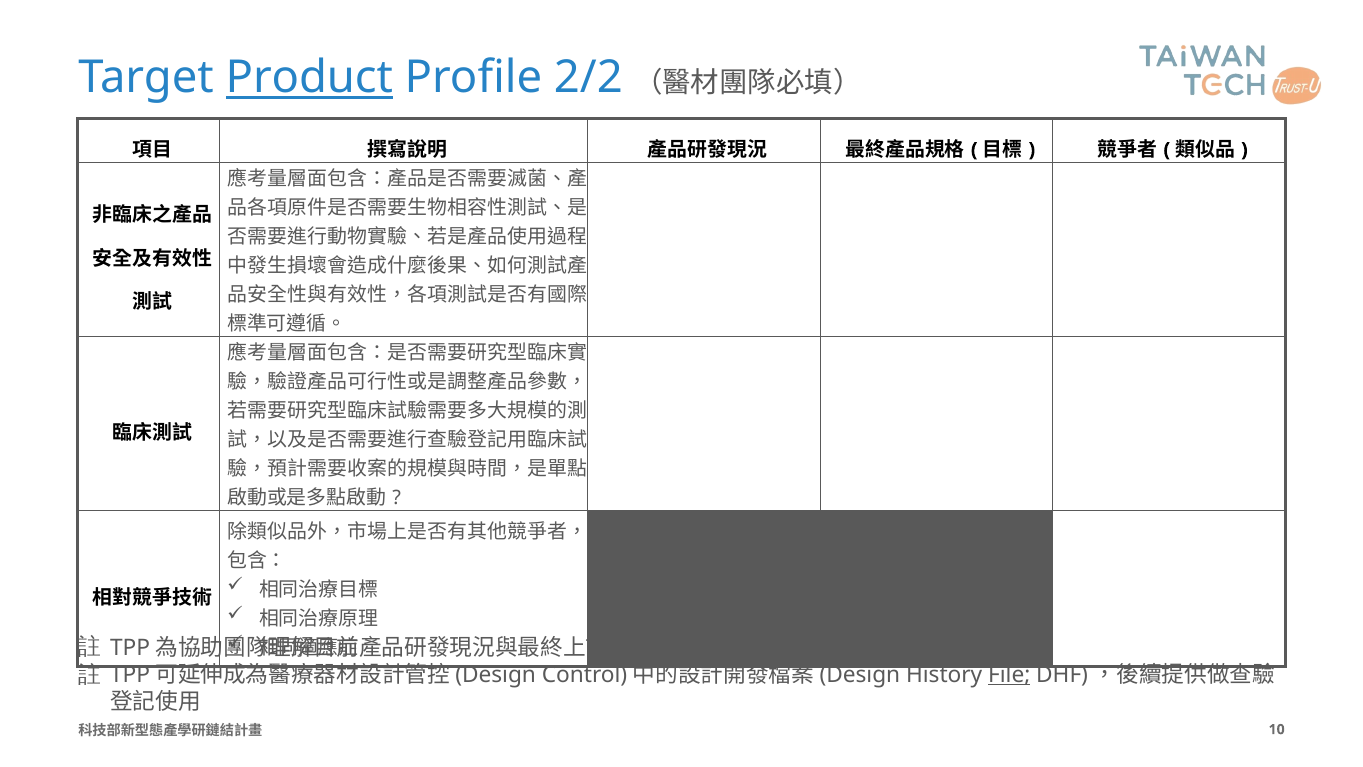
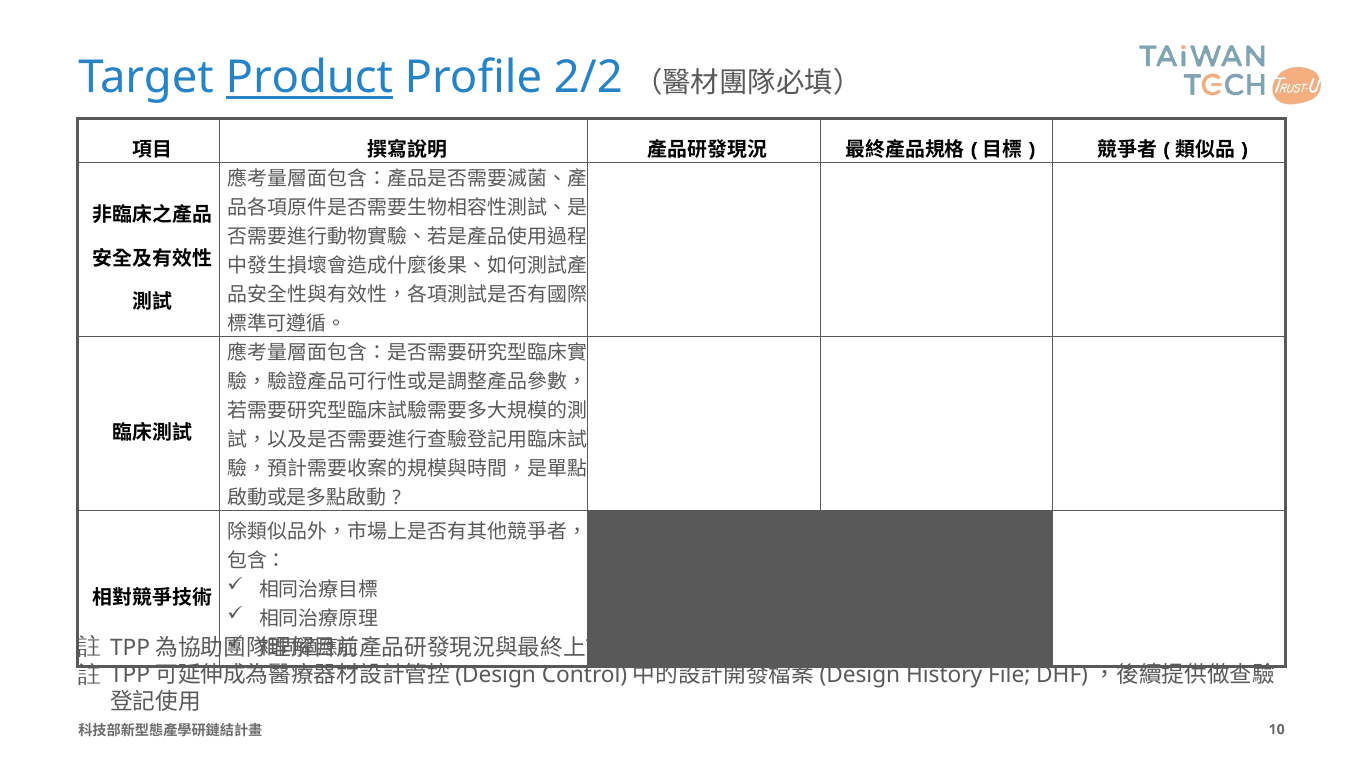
File underline: present -> none (1009, 675)
